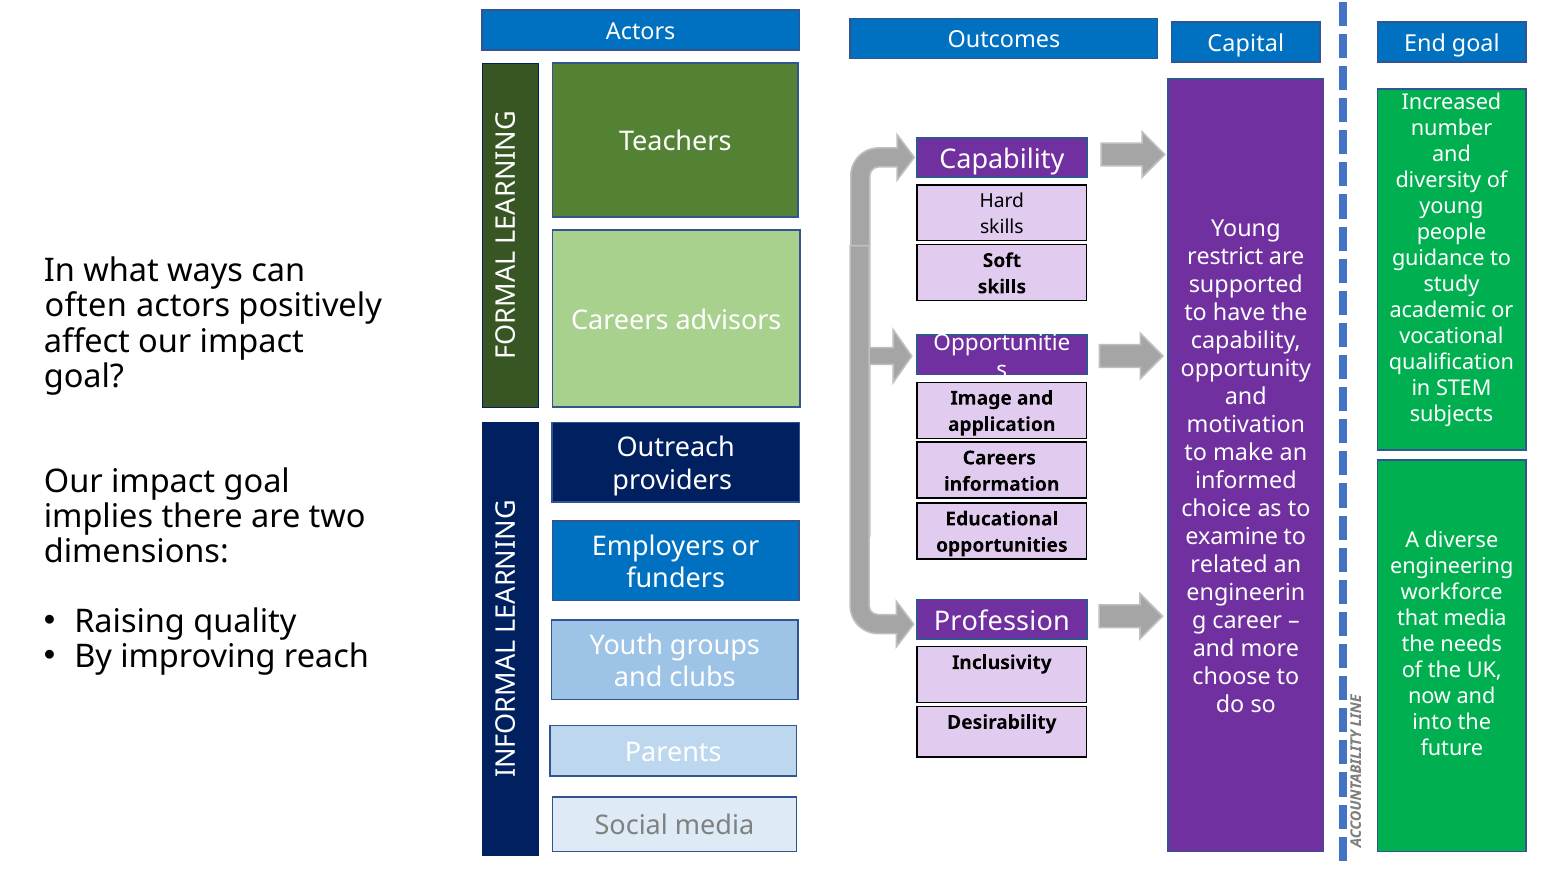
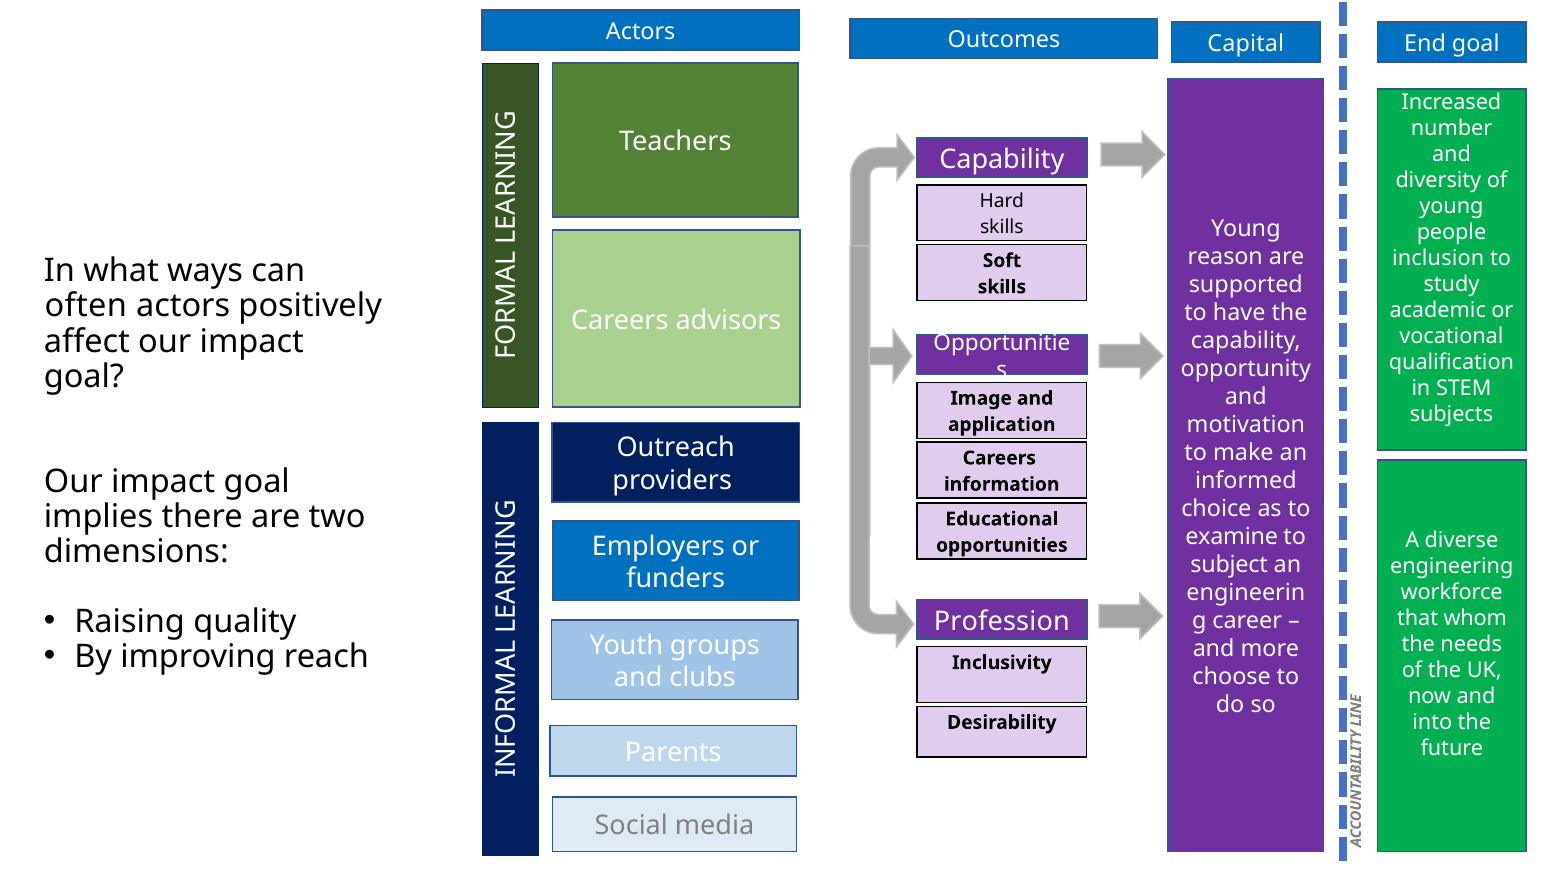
restrict: restrict -> reason (1225, 257)
guidance: guidance -> inclusion (1438, 258)
related: related -> subject (1229, 565)
that media: media -> whom (1475, 618)
